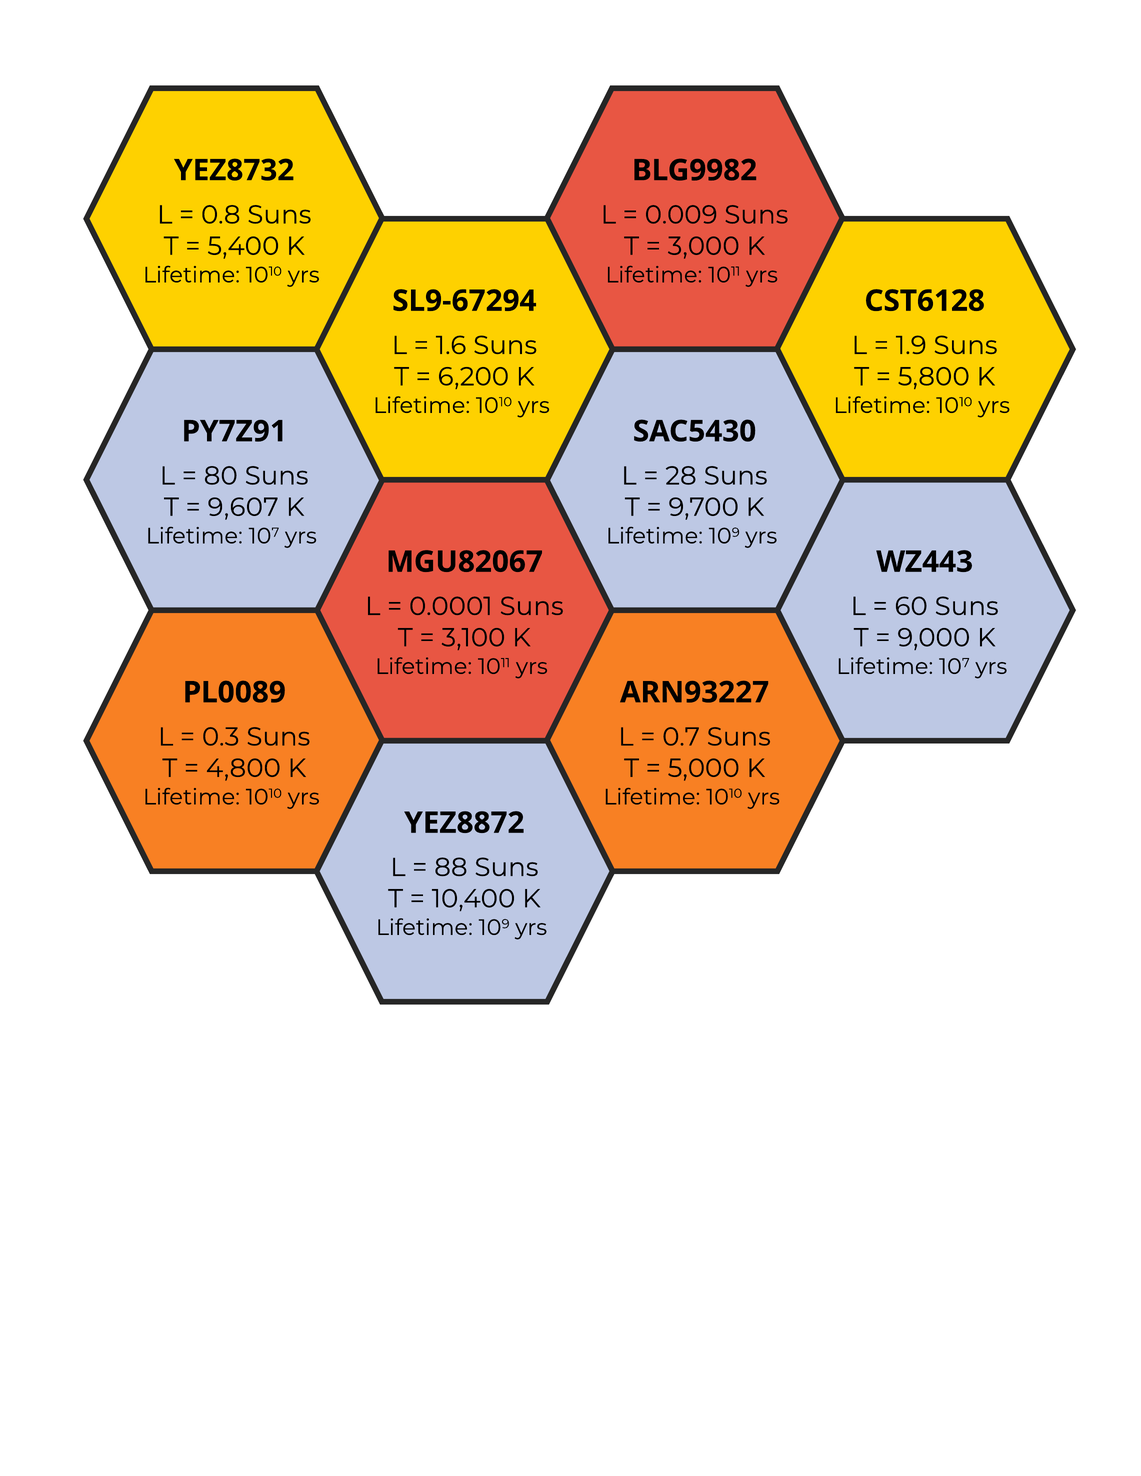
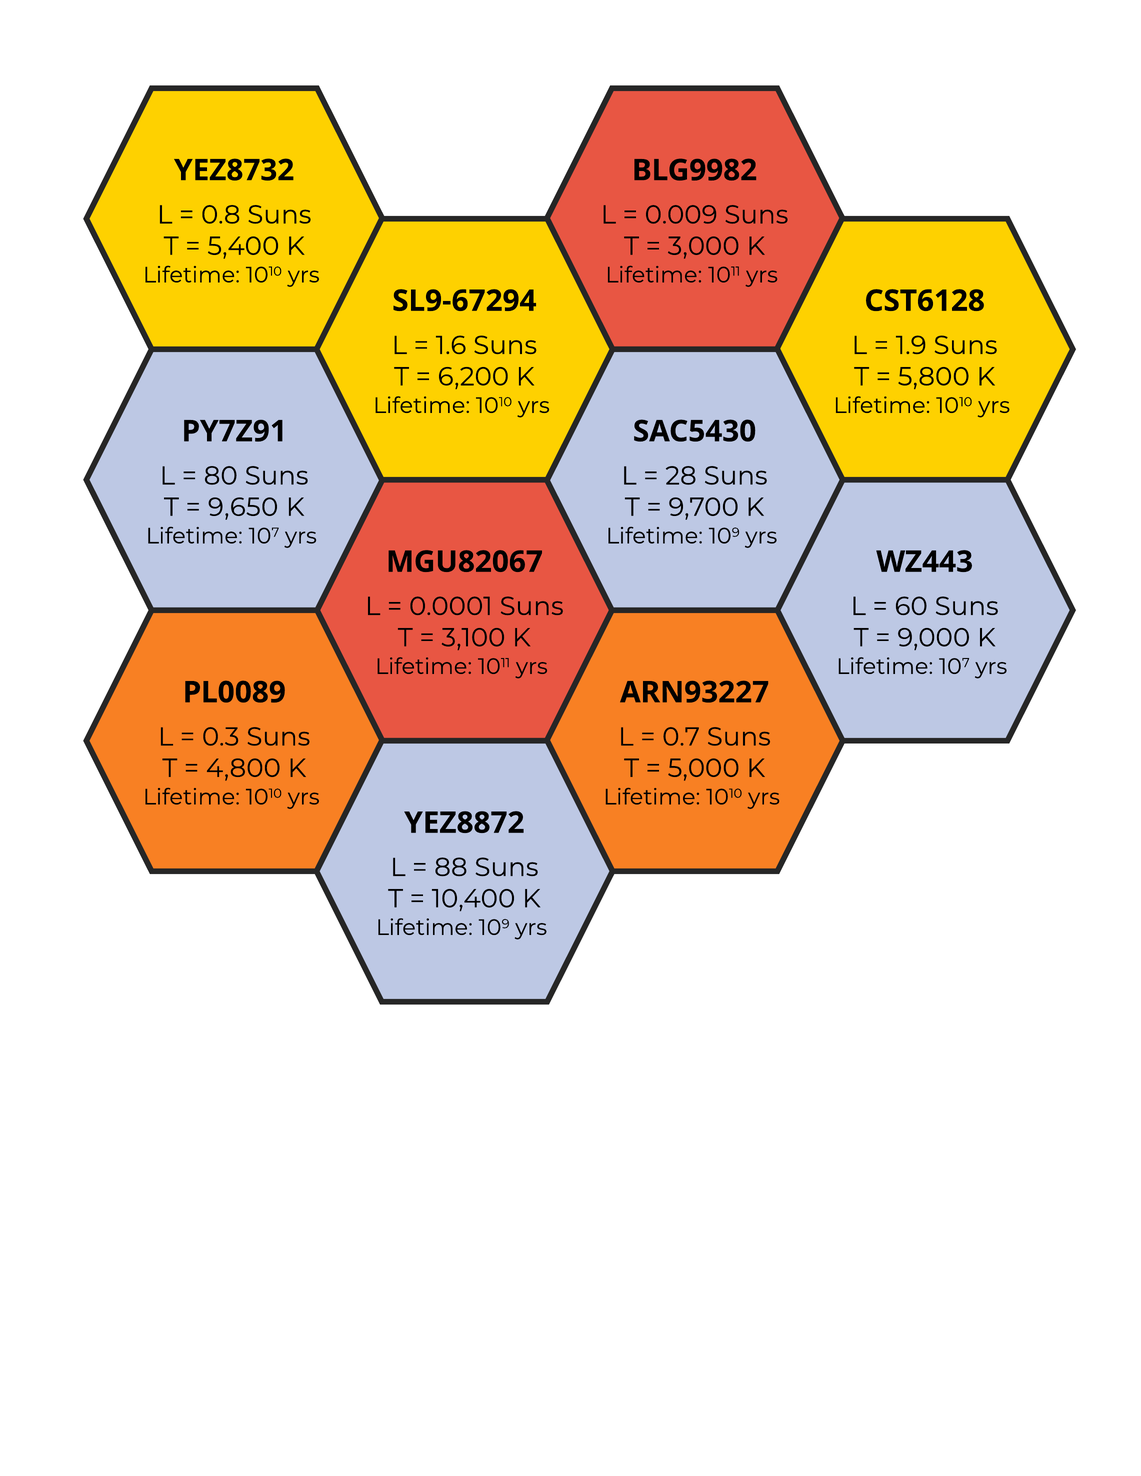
9,607: 9,607 -> 9,650 (243, 507)
